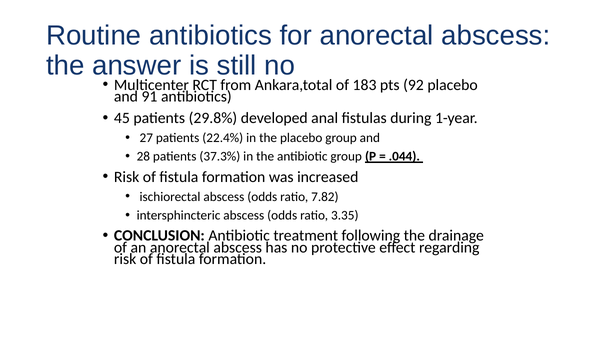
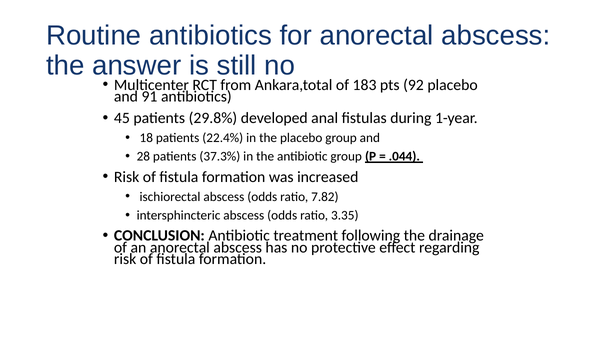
27: 27 -> 18 (146, 138)
